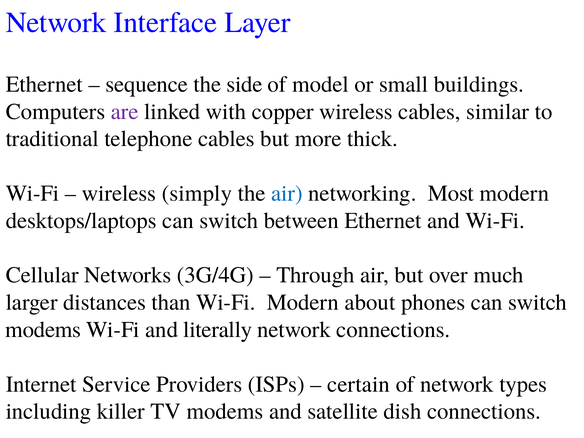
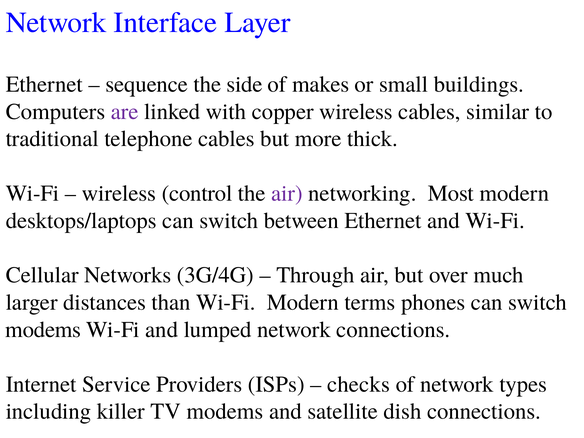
model: model -> makes (321, 84)
simply: simply -> control (197, 193)
air colour: blue -> purple (287, 193)
about: about -> terms (370, 302)
literally: literally -> lumped (218, 330)
certain: certain -> checks (359, 384)
